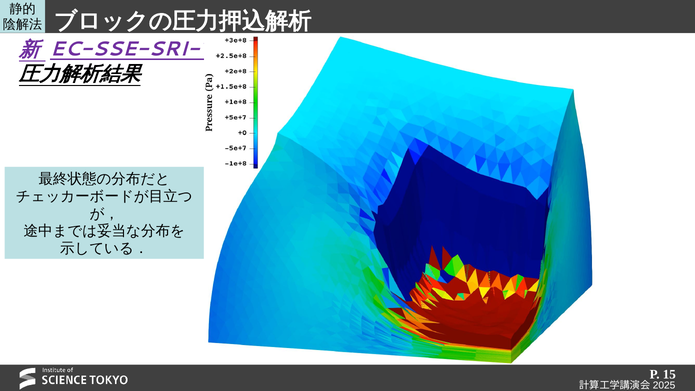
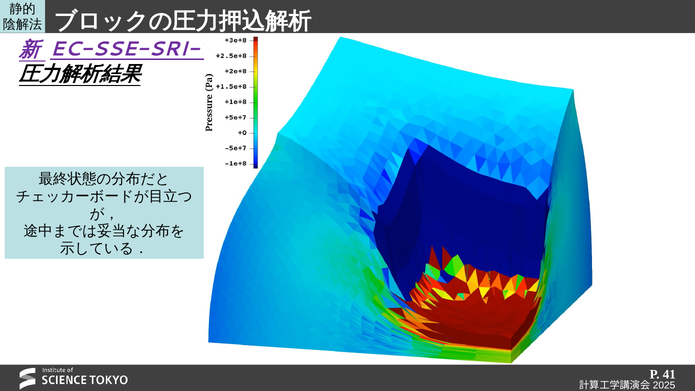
15: 15 -> 41 (669, 374)
